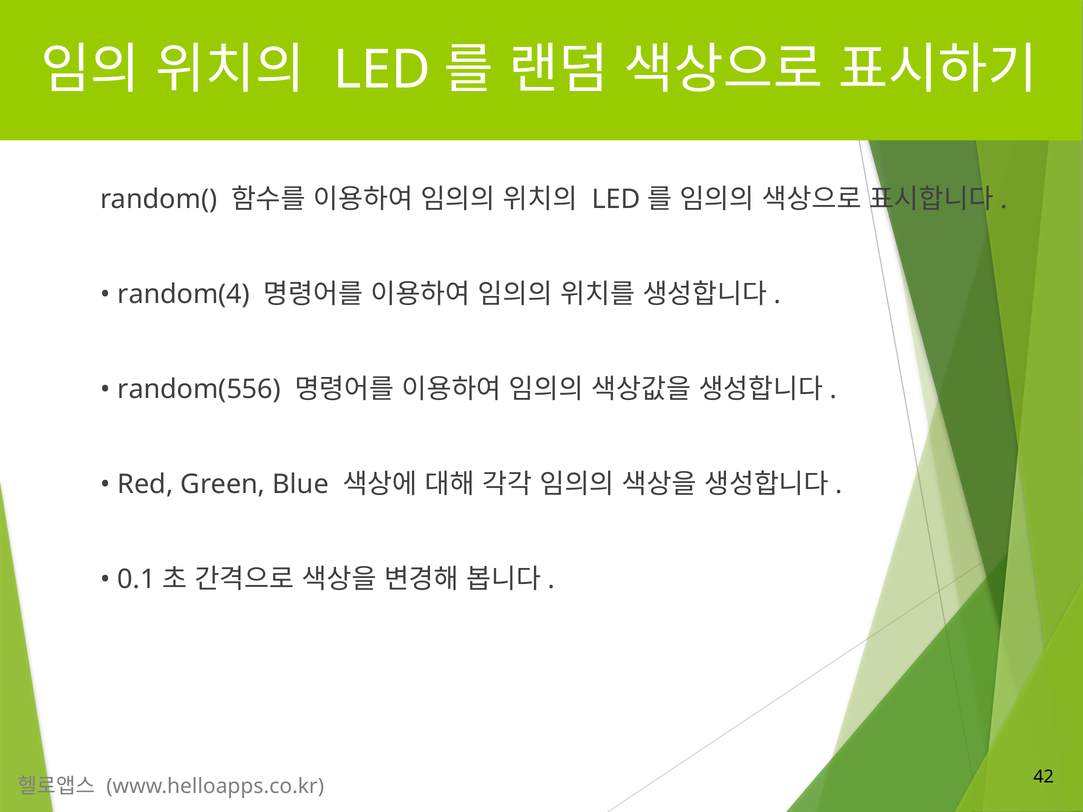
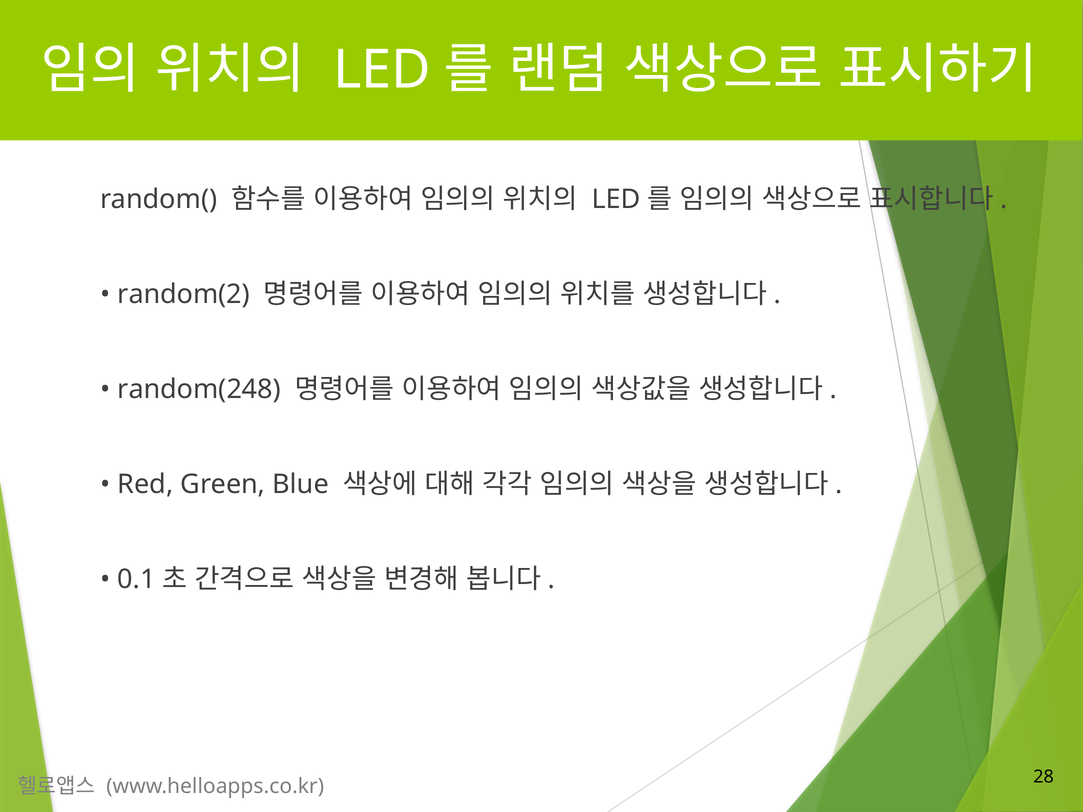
random(4: random(4 -> random(2 (184, 294)
random(556: random(556 -> random(248 (199, 390)
42: 42 -> 28 (1044, 777)
